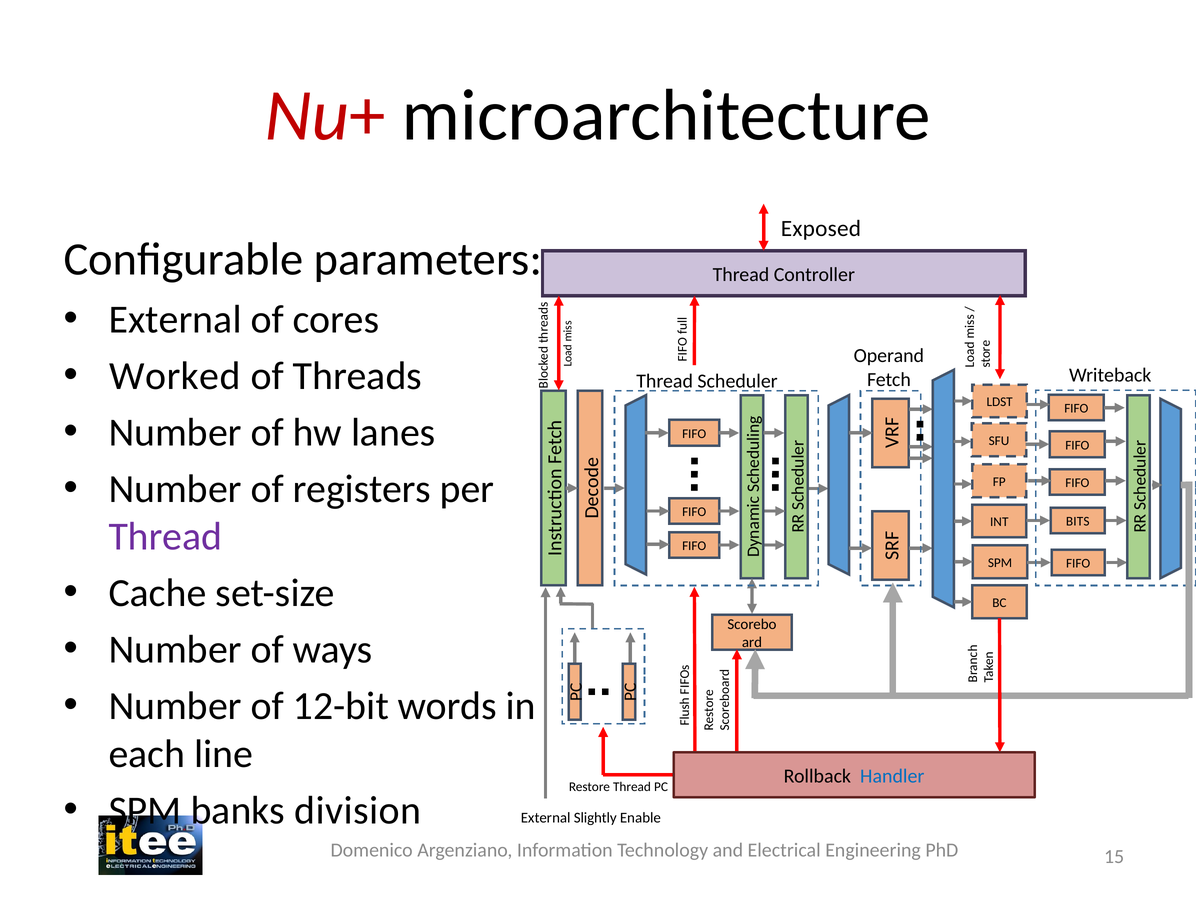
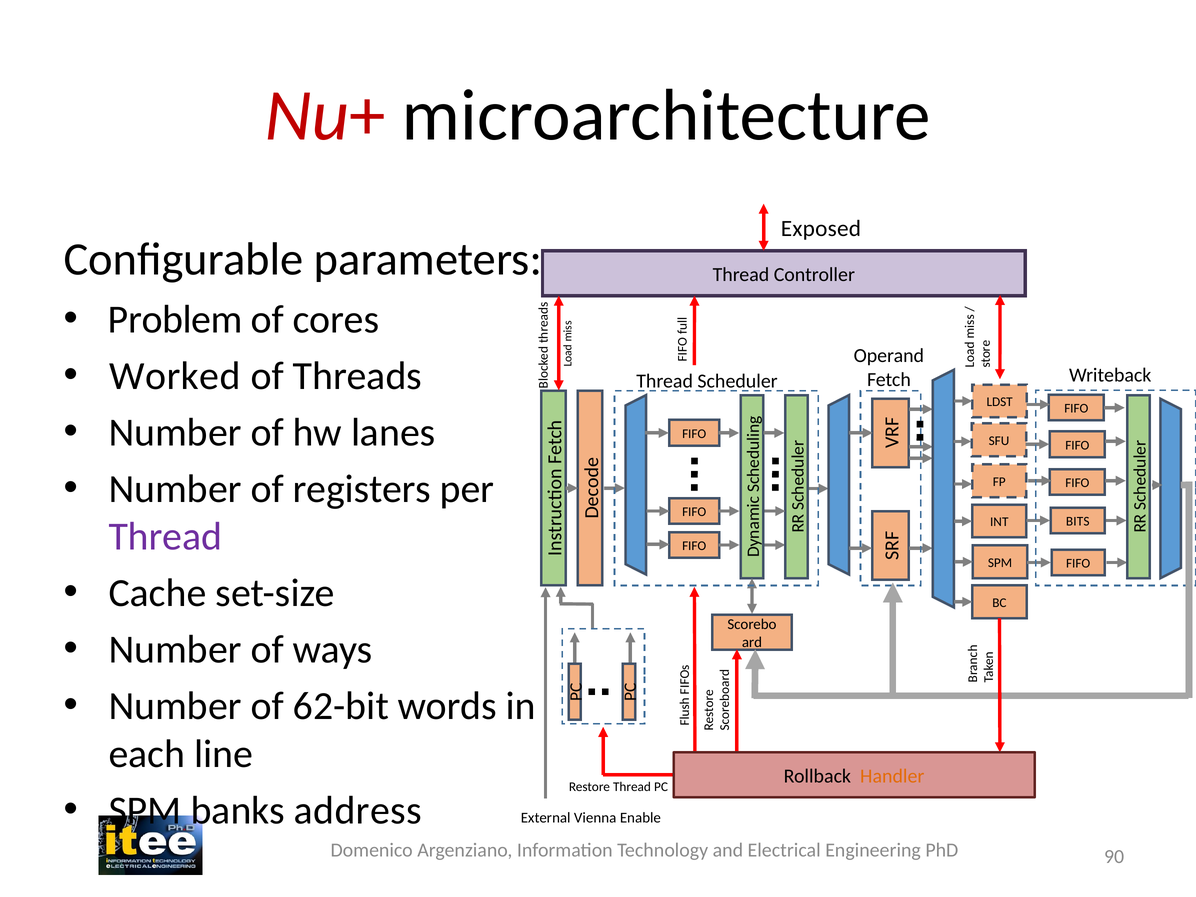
External: External -> Problem (175, 320)
12-bit: 12-bit -> 62-bit (341, 706)
Handler colour: blue -> orange (892, 776)
division: division -> address (358, 810)
Slightly: Slightly -> Vienna (595, 818)
15: 15 -> 90 (1114, 856)
